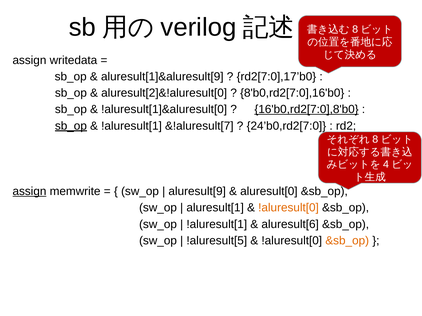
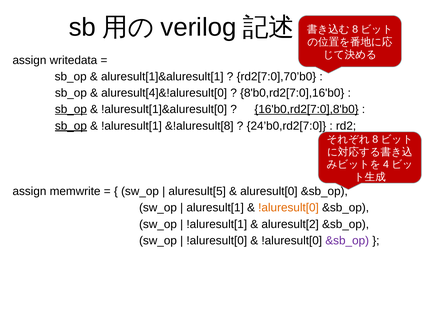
aluresult[1]&aluresult[9: aluresult[1]&aluresult[9 -> aluresult[1]&aluresult[1 (162, 77)
rd2[7:0],17’b0: rd2[7:0],17’b0 -> rd2[7:0],70’b0 (276, 77)
aluresult[2]&!aluresult[0: aluresult[2]&!aluresult[0 -> aluresult[4]&!aluresult[0 (164, 93)
sb_op underline: none -> present (71, 110)
&!aluresult[7: &!aluresult[7 -> &!aluresult[8 (199, 126)
assign underline: present -> none (29, 192)
aluresult[9: aluresult[9 -> aluresult[5 (197, 192)
aluresult[6: aluresult[6 -> aluresult[2 (290, 224)
!aluresult[5: !aluresult[5 -> !aluresult[0 (217, 241)
&sb_op colour: orange -> purple (347, 241)
